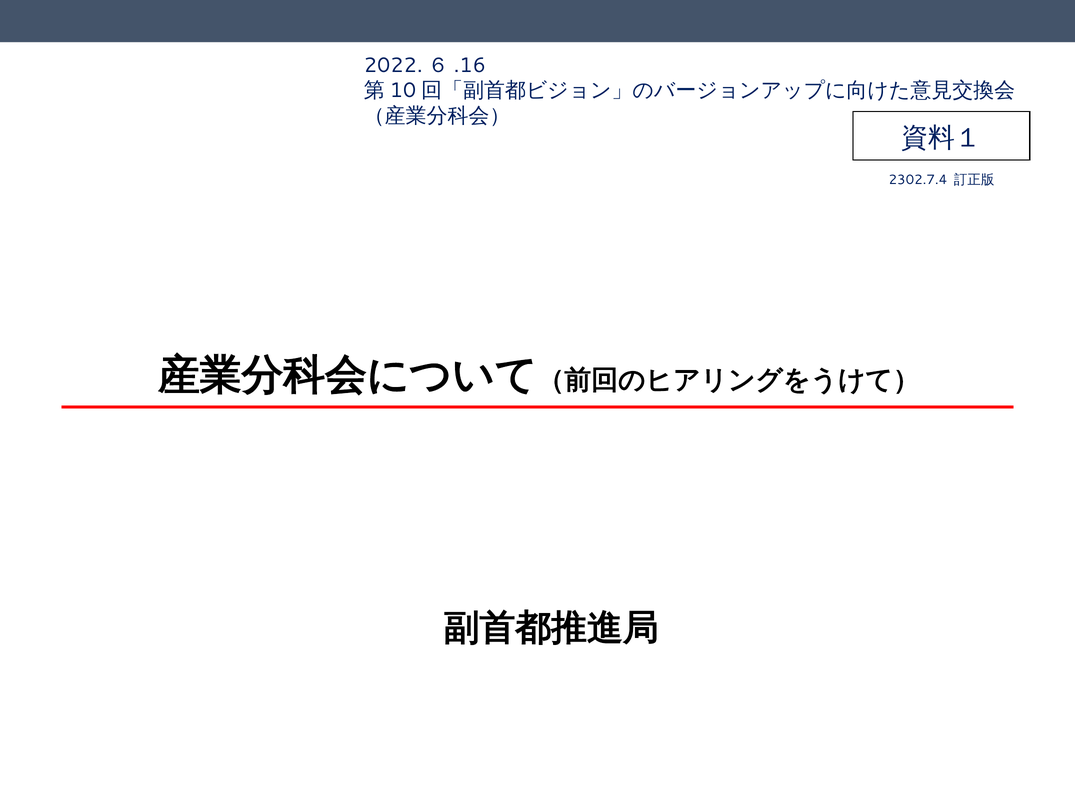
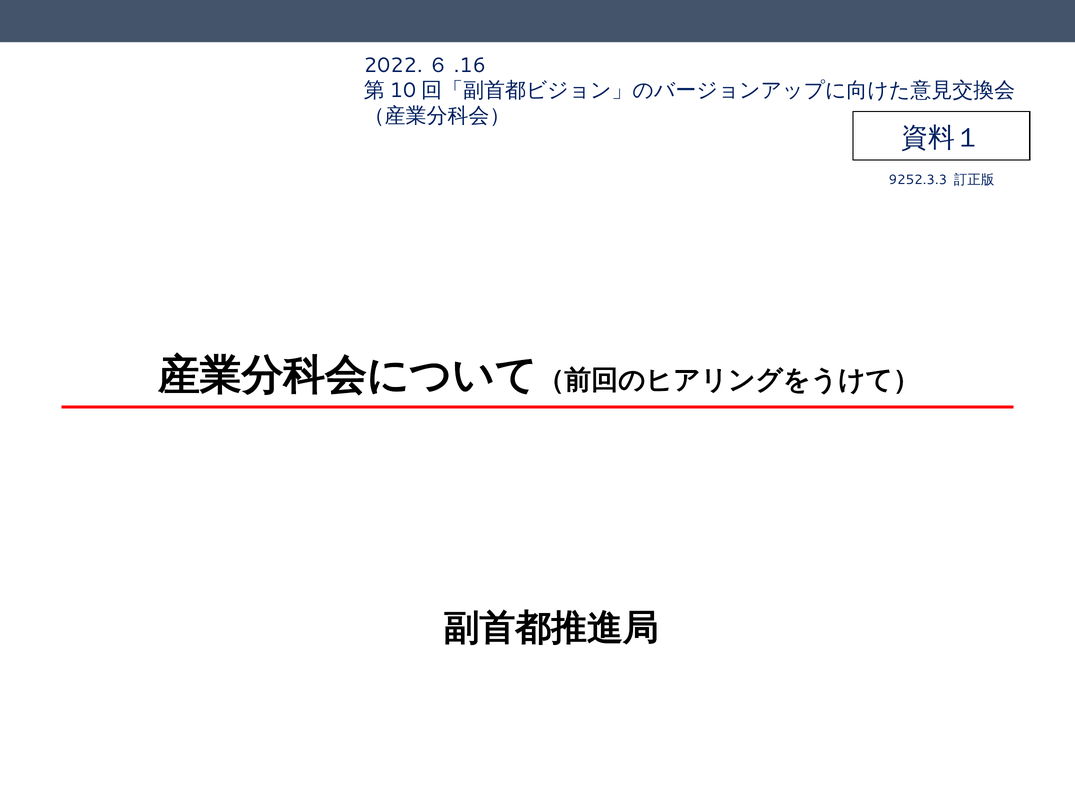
2302.7.4: 2302.7.4 -> 9252.3.3 (918, 180)
